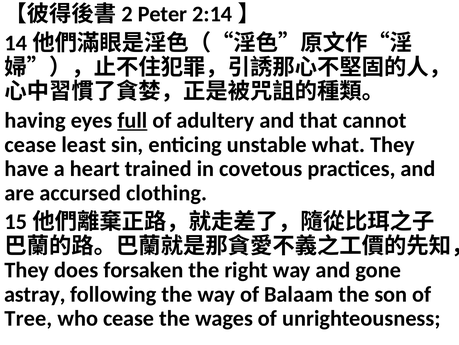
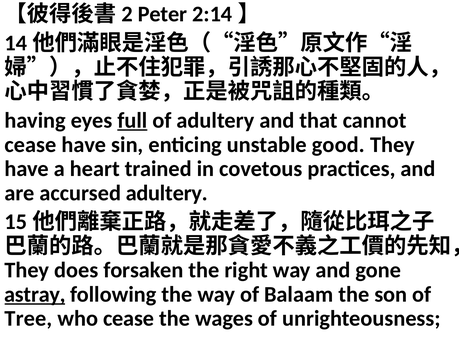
cease least: least -> have (84, 144)
what: what -> good (338, 144)
accursed clothing: clothing -> adultery (167, 193)
astray underline: none -> present (35, 294)
